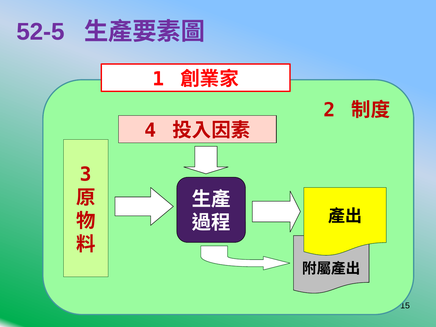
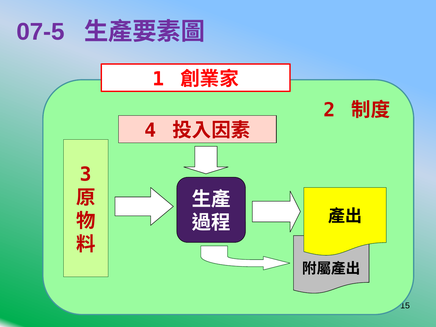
52-5: 52-5 -> 07-5 (41, 32)
